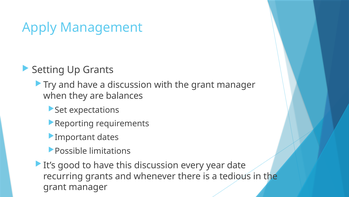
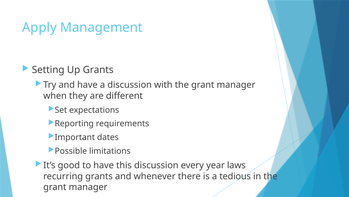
balances: balances -> different (124, 96)
date: date -> laws (236, 165)
